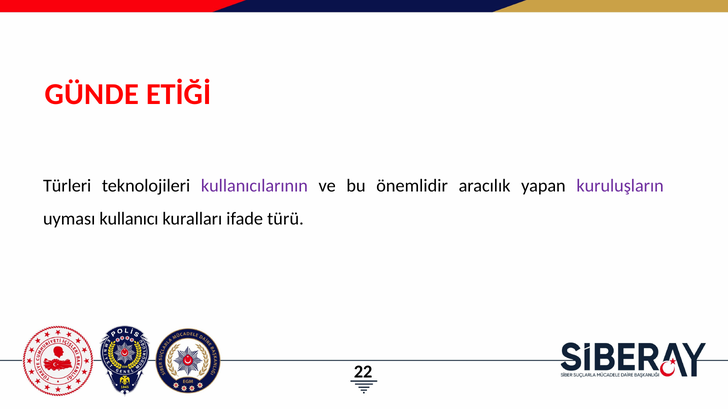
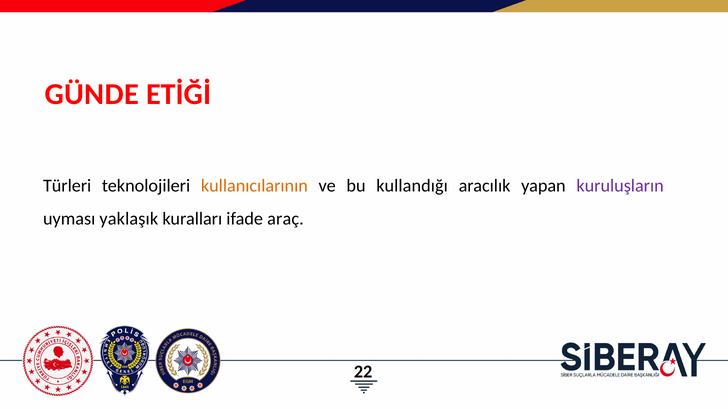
kullanıcılarının colour: purple -> orange (254, 186)
önemlidir: önemlidir -> kullandığı (412, 186)
kullanıcı: kullanıcı -> yaklaşık (129, 219)
türü: türü -> araç (285, 219)
